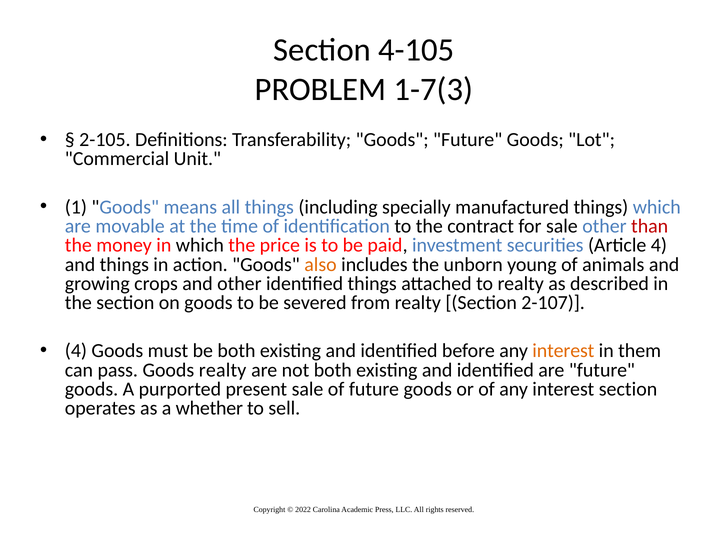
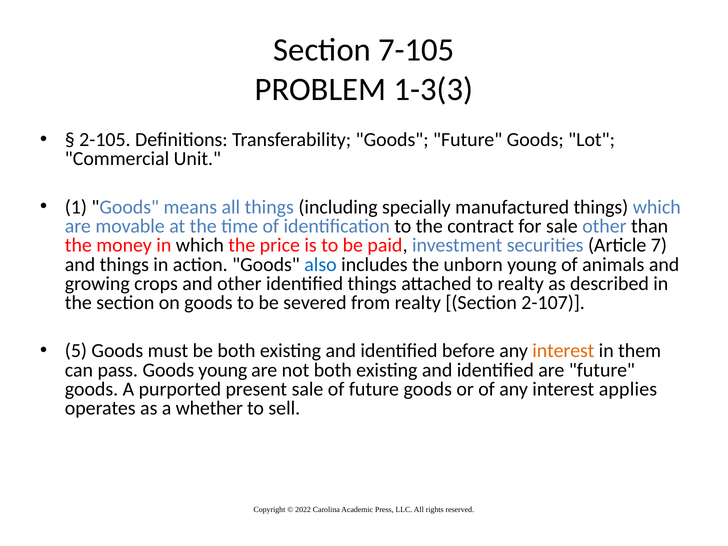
4-105: 4-105 -> 7-105 (416, 50)
1-7(3: 1-7(3 -> 1-3(3 (433, 89)
than colour: red -> black (650, 226)
Article 4: 4 -> 7 (659, 245)
also colour: orange -> blue (321, 264)
4: 4 -> 5 (76, 351)
Goods realty: realty -> young (223, 370)
interest section: section -> applies (628, 389)
